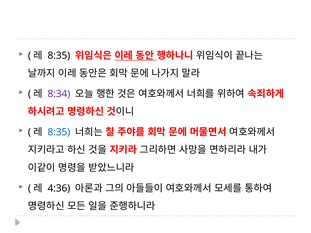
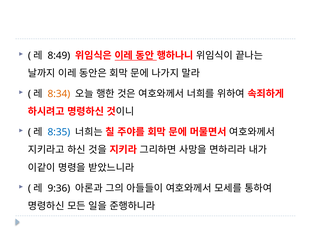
8:35: 8:35 -> 8:49 (59, 56)
8:34 colour: purple -> orange (59, 94)
4:36: 4:36 -> 9:36 (59, 188)
